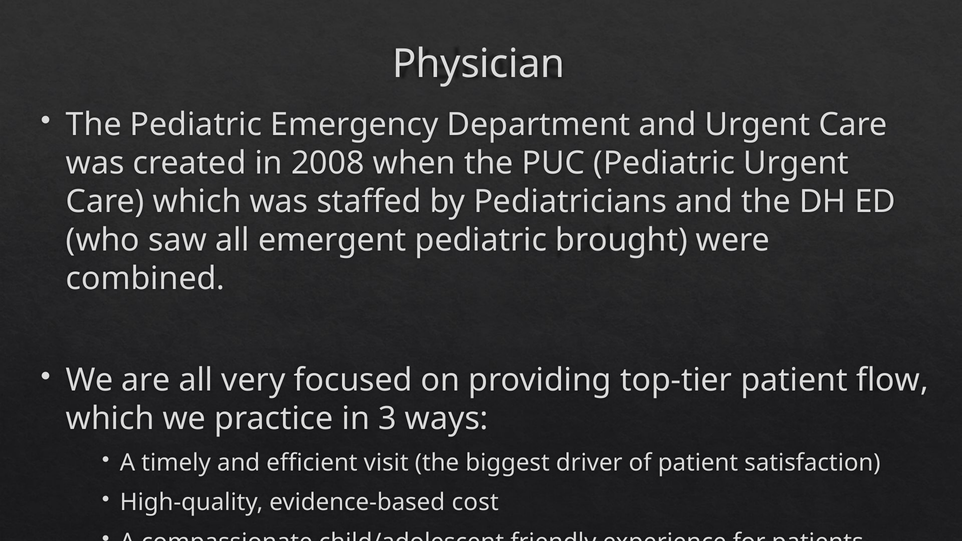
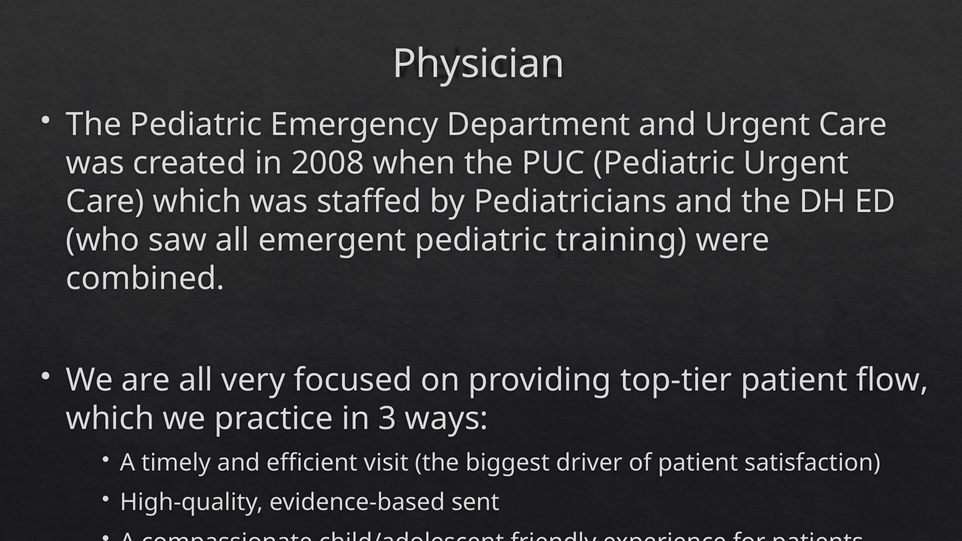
brought: brought -> training (621, 240)
cost: cost -> sent (475, 503)
